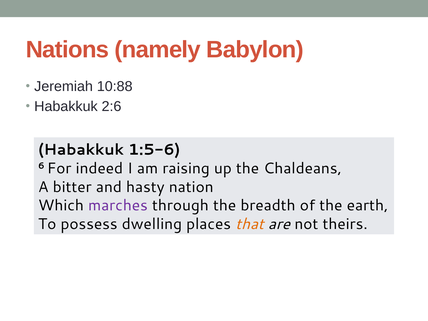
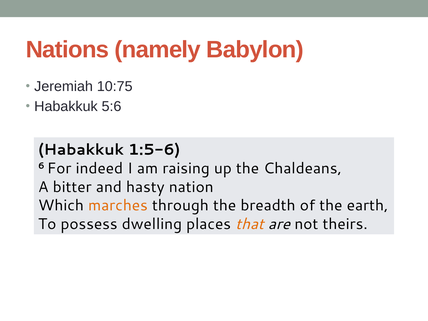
10:88: 10:88 -> 10:75 (115, 87)
2:6: 2:6 -> 5:6 (112, 107)
marches colour: purple -> orange (118, 205)
